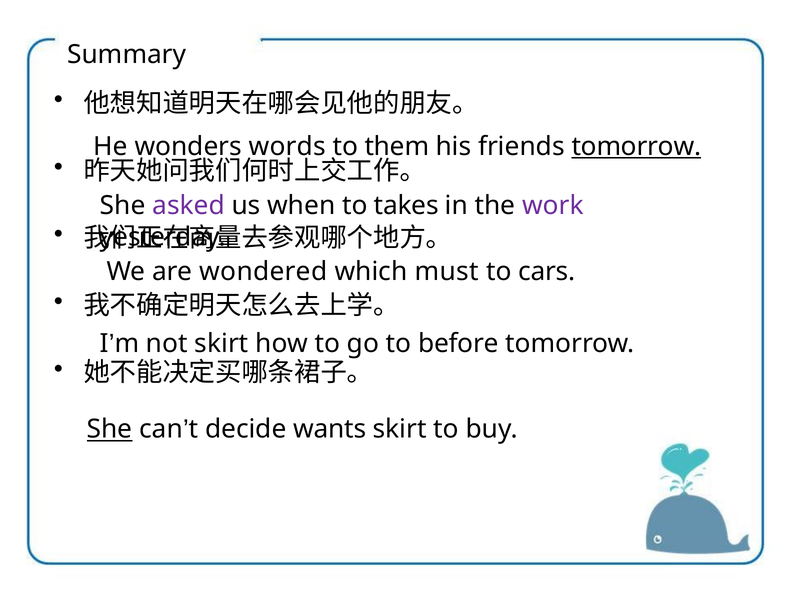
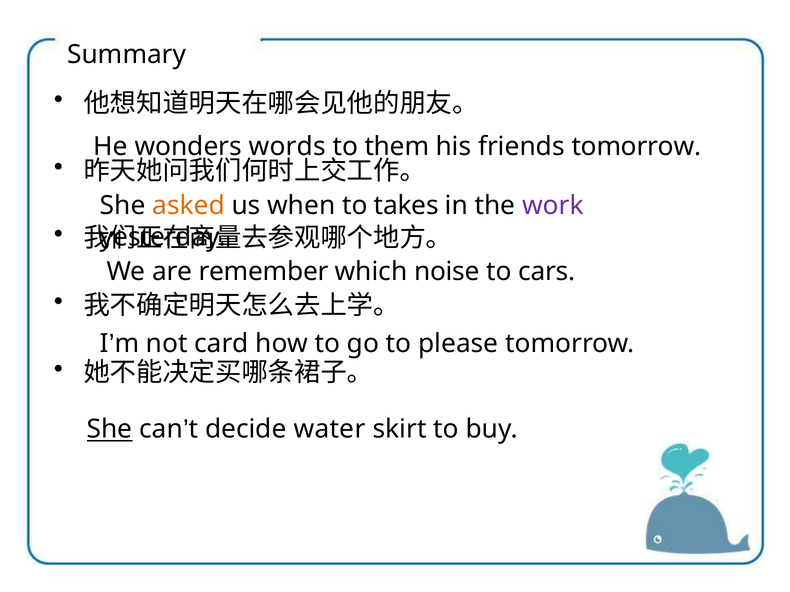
tomorrow underline: present -> none (636, 147)
asked colour: purple -> orange (188, 206)
wondered: wondered -> remember (264, 272)
must: must -> noise (447, 272)
not skirt: skirt -> card (222, 344)
before: before -> please (458, 344)
wants: wants -> water (329, 430)
